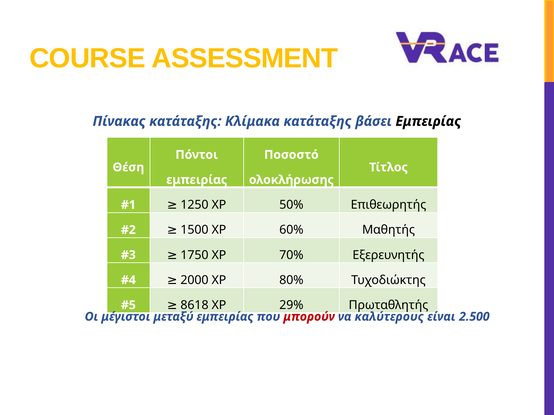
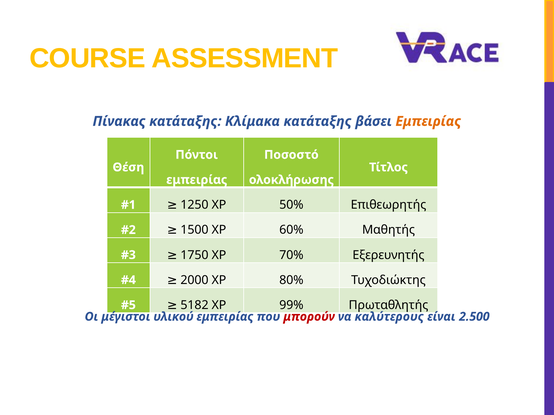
Εμπειρίας colour: black -> orange (428, 121)
8618: 8618 -> 5182 (195, 305)
29%: 29% -> 99% (291, 305)
μεταξύ: μεταξύ -> υλικού (173, 317)
